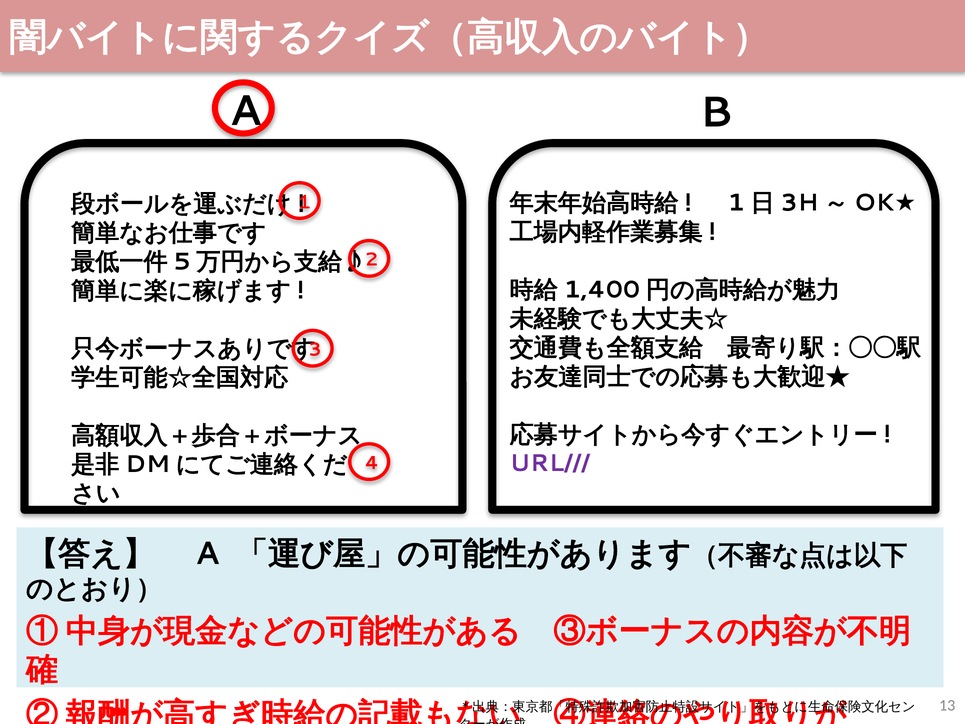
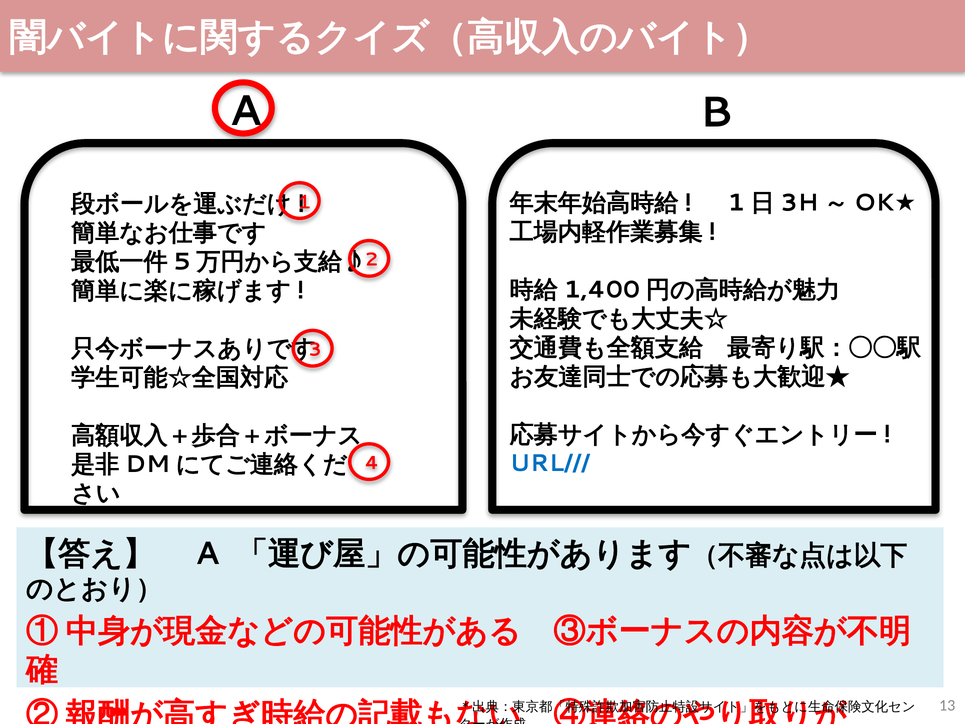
URL/// colour: purple -> blue (550, 463)
